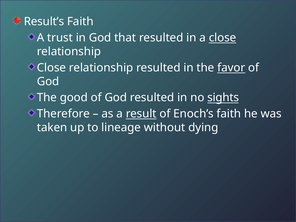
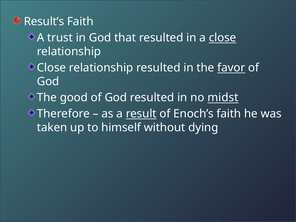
sights: sights -> midst (223, 98)
lineage: lineage -> himself (121, 128)
